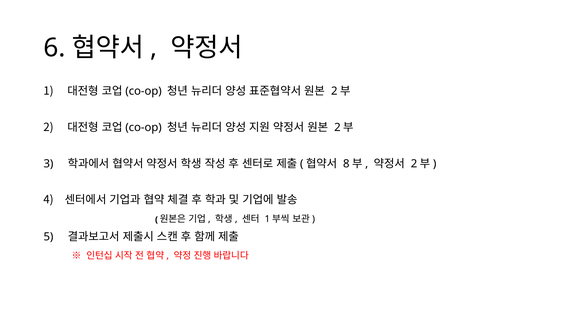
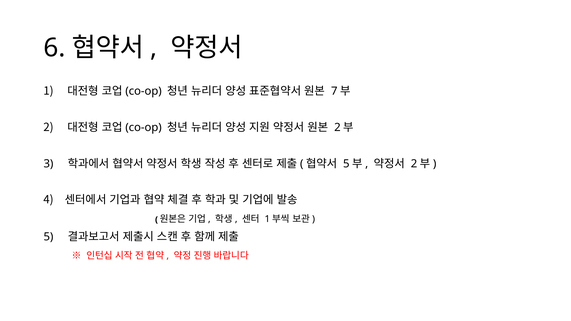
2: 2 -> 7 (334, 91)
8: 8 -> 5 (346, 164)
